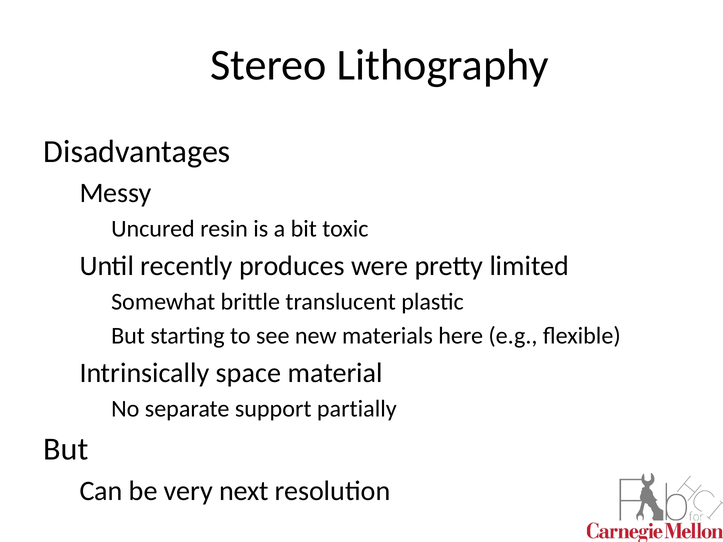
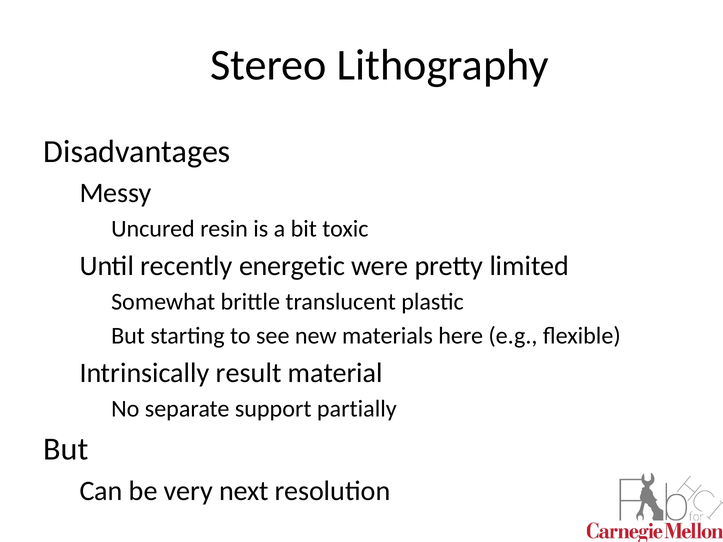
produces: produces -> energetic (292, 266)
space: space -> result (249, 373)
